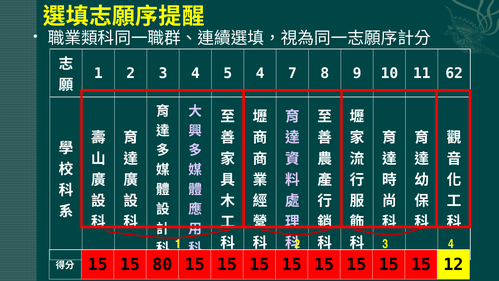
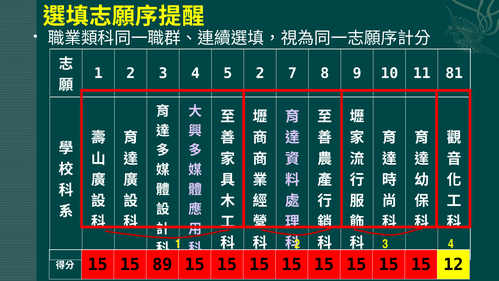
5 4: 4 -> 2 (260, 73)
62: 62 -> 81 (454, 73)
80: 80 -> 89 (162, 264)
